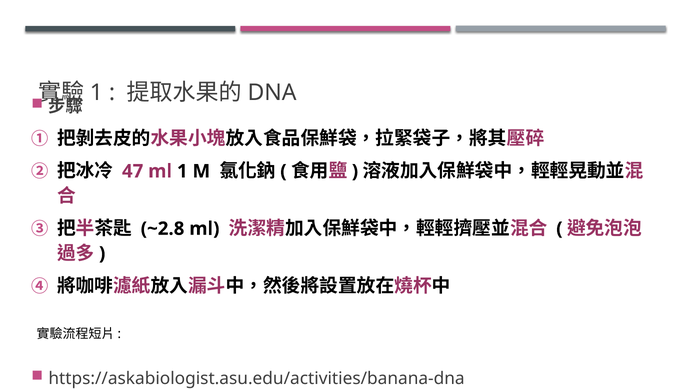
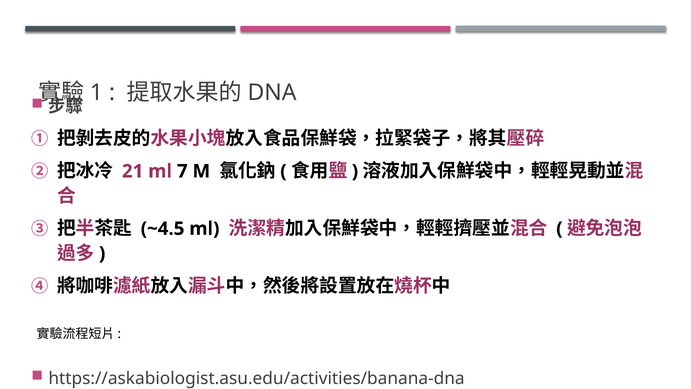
47: 47 -> 21 (133, 171)
ml 1: 1 -> 7 (182, 171)
~2.8: ~2.8 -> ~4.5 (163, 229)
